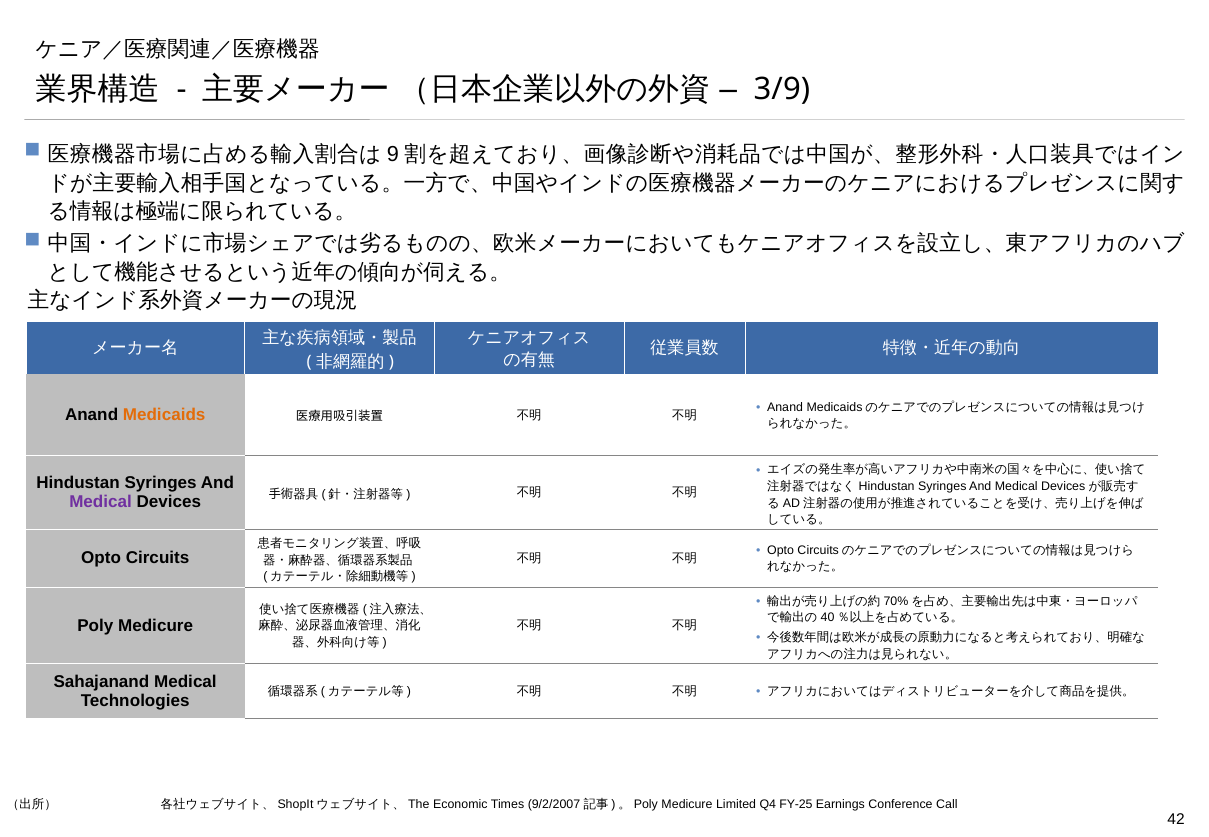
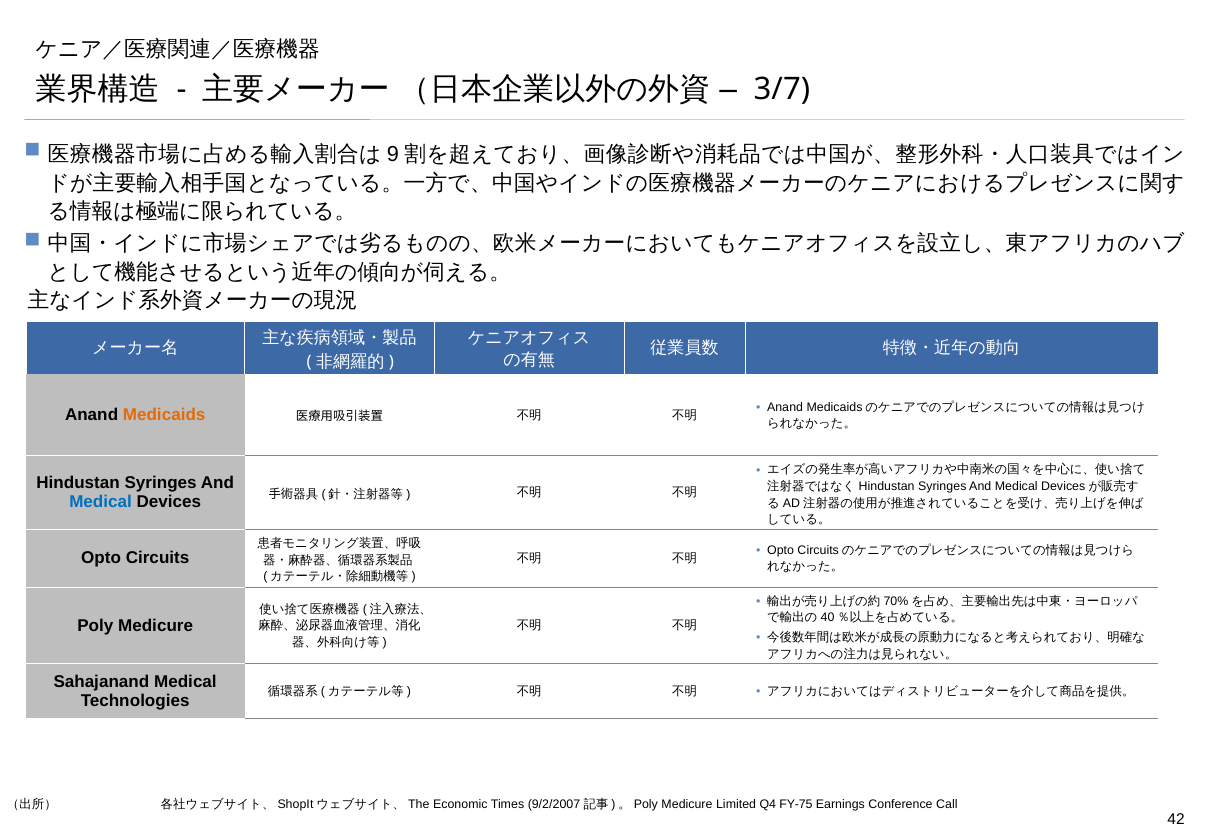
3/9: 3/9 -> 3/7 (782, 89)
Medical colour: purple -> blue (101, 502)
FY-25: FY-25 -> FY-75 (796, 805)
